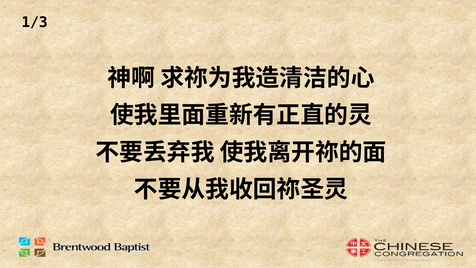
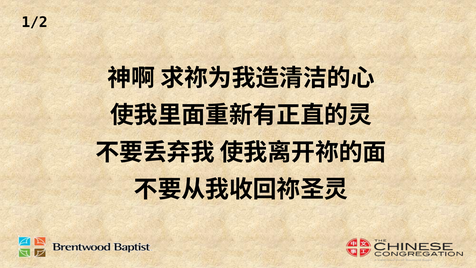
1/3: 1/3 -> 1/2 (35, 22)
